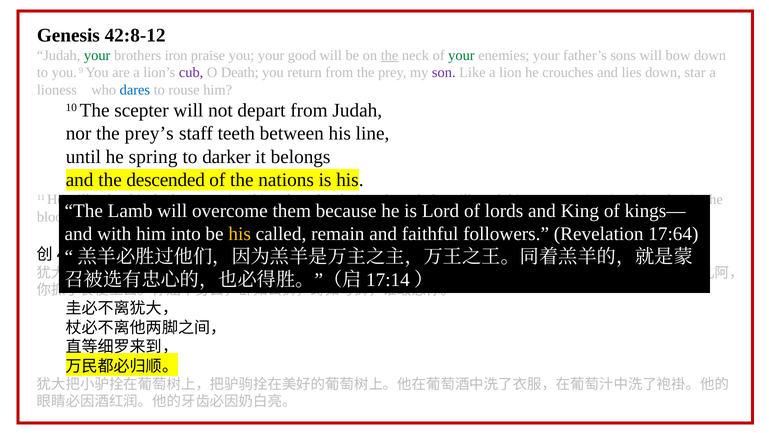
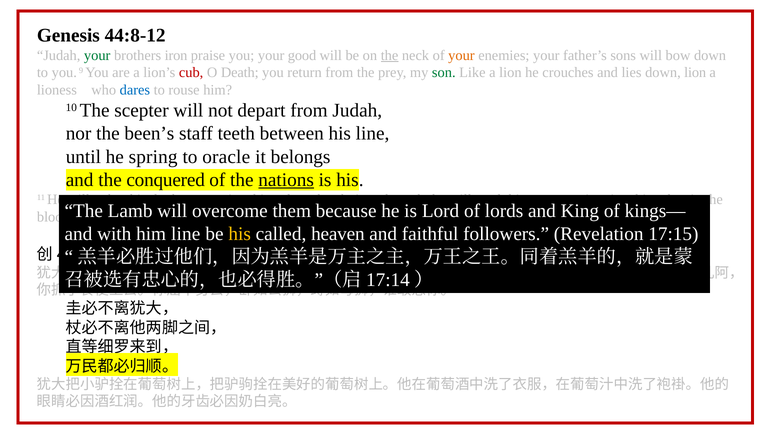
42:8-12: 42:8-12 -> 44:8-12 (135, 35)
your colour: green -> orange (461, 55)
cub colour: purple -> red (191, 73)
son colour: purple -> green (444, 73)
down star: star -> lion (695, 73)
prey’s: prey’s -> been’s (149, 133)
to darker: darker -> oracle (226, 157)
descended: descended -> conquered (166, 180)
nations underline: none -> present (286, 180)
him into: into -> line (186, 234)
remain: remain -> heaven (338, 234)
17:64: 17:64 -> 17:15 (673, 234)
